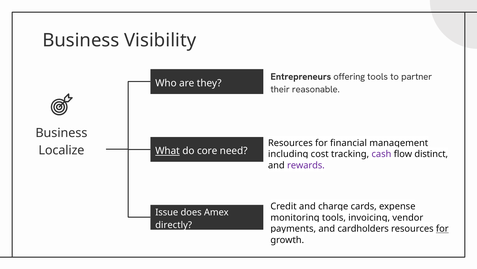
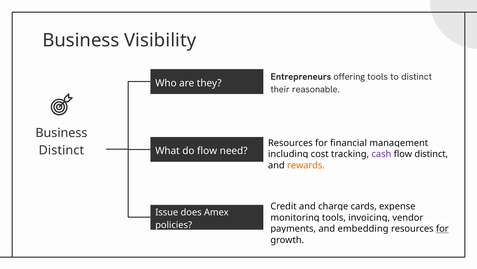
to partner: partner -> distinct (417, 76)
Localize: Localize -> Distinct (61, 150)
What underline: present -> none (167, 151)
do core: core -> flow (207, 151)
rewards colour: purple -> orange (306, 165)
directly: directly -> policies (174, 225)
cardholders: cardholders -> embedding (363, 228)
